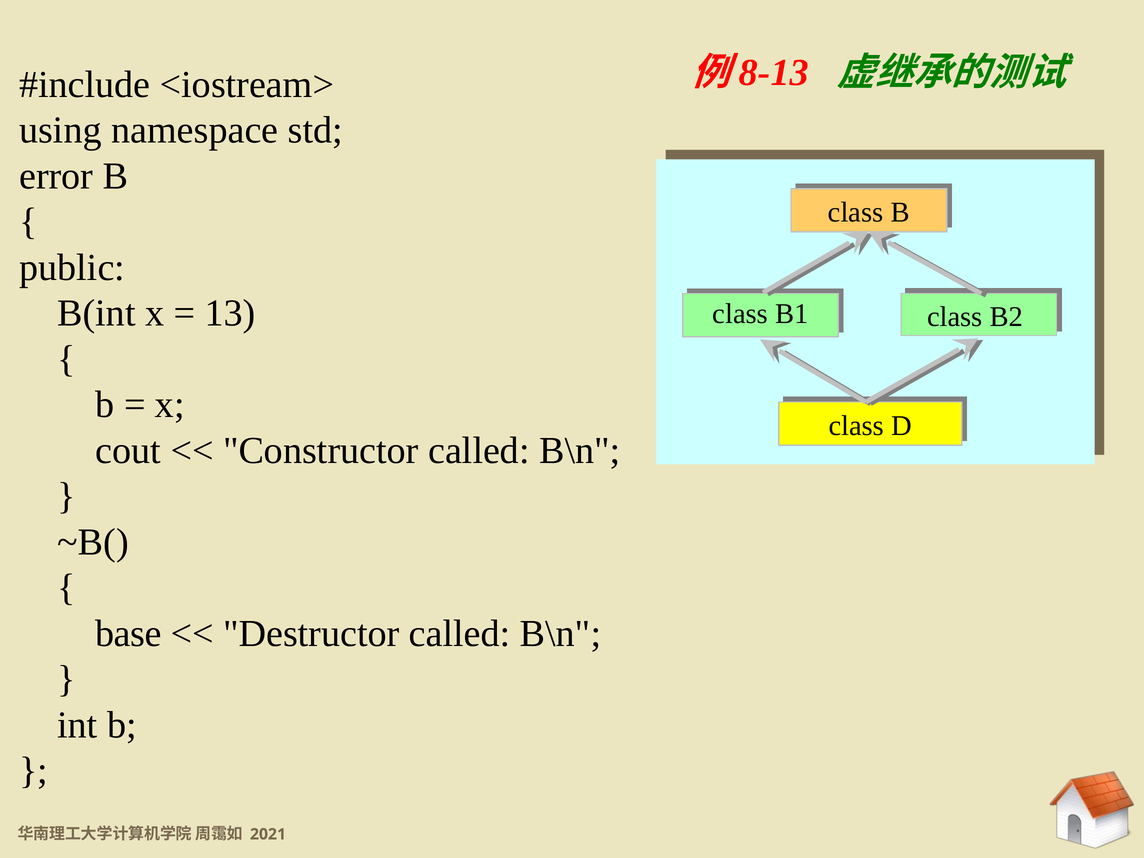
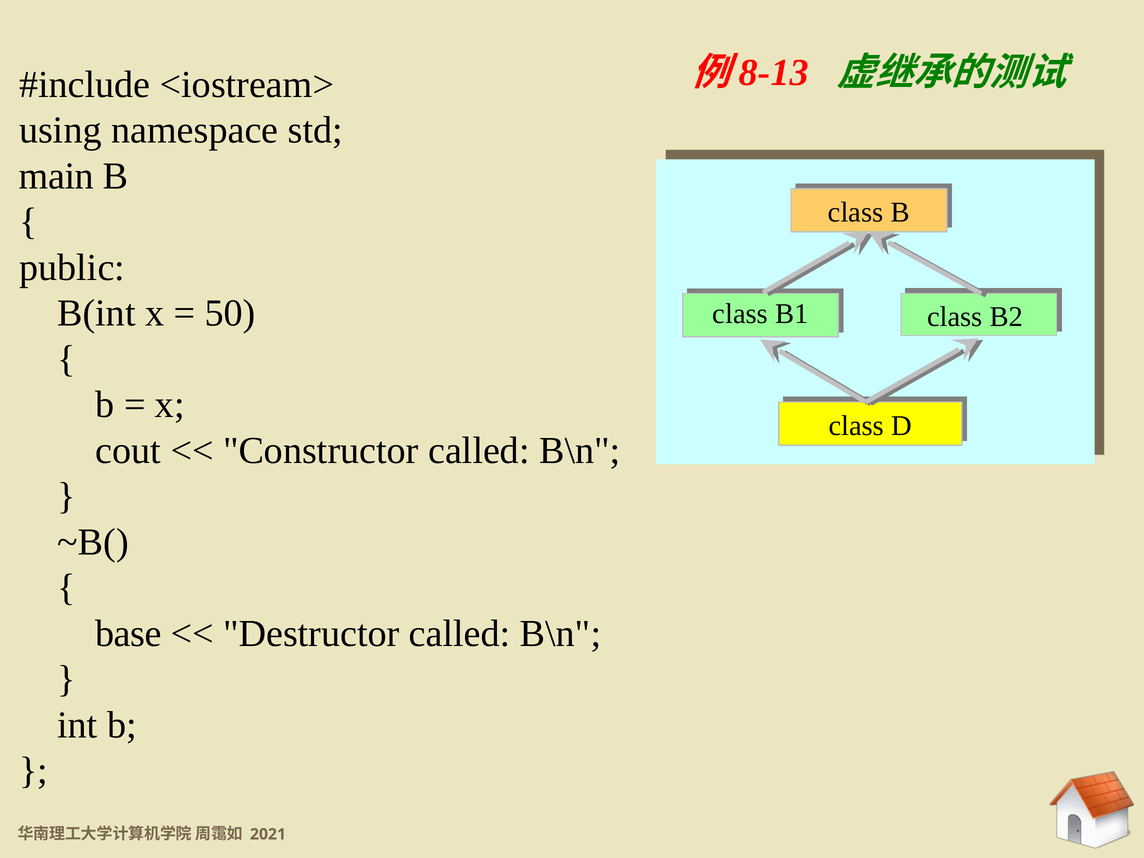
error: error -> main (56, 176)
13: 13 -> 50 (230, 313)
